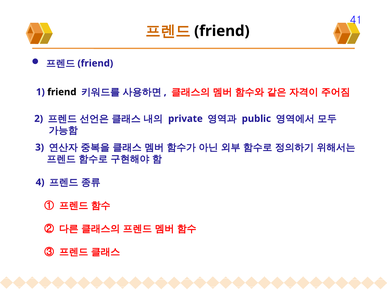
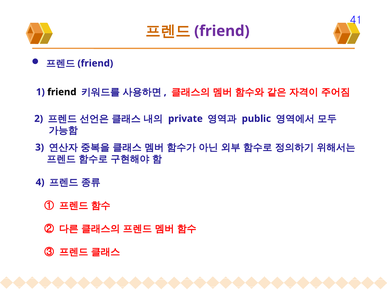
friend colour: black -> purple (222, 31)
